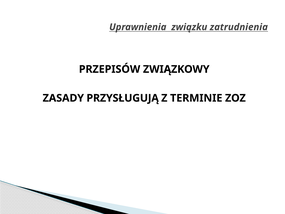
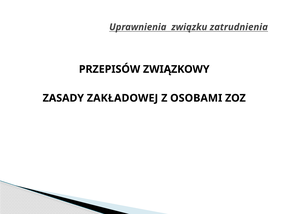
PRZYSŁUGUJĄ: PRZYSŁUGUJĄ -> ZAKŁADOWEJ (123, 98)
TERMINIE: TERMINIE -> OSOBAMI (196, 98)
